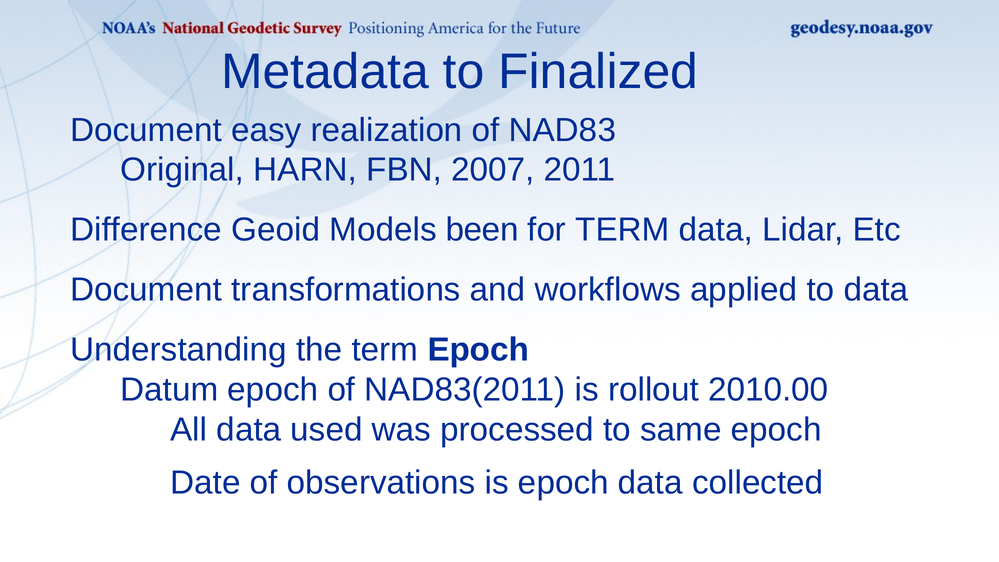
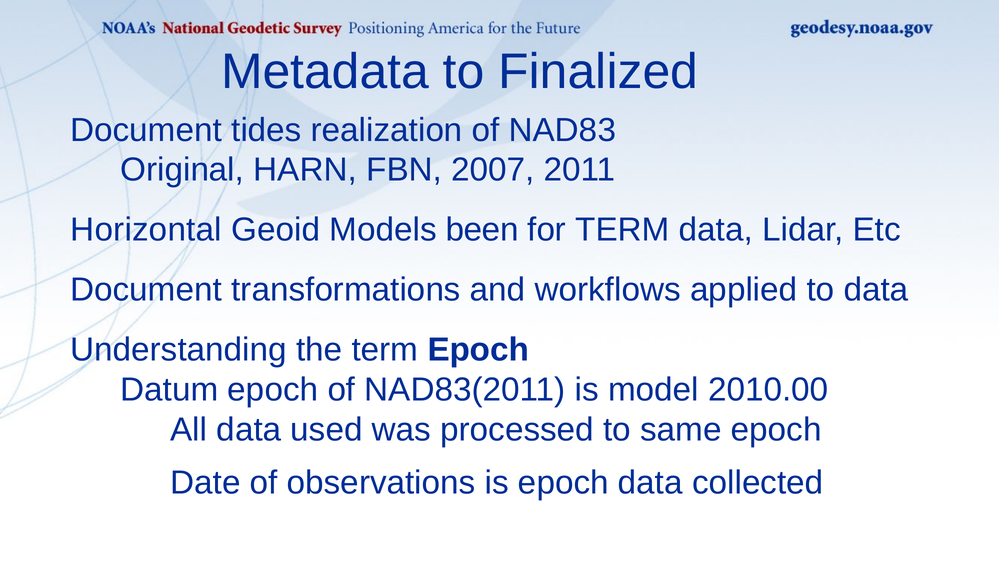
easy: easy -> tides (266, 130)
Difference: Difference -> Horizontal (146, 230)
rollout: rollout -> model (653, 390)
